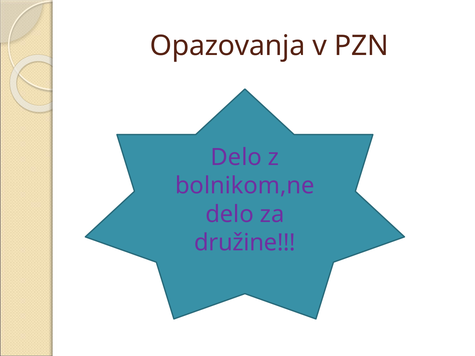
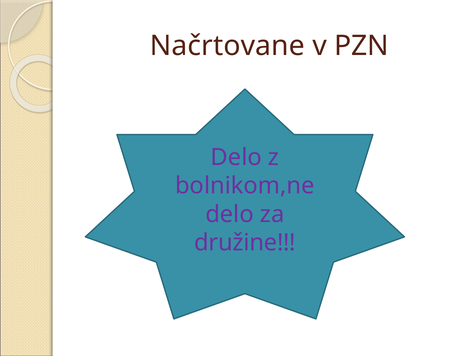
Opazovanja: Opazovanja -> Načrtovane (227, 46)
